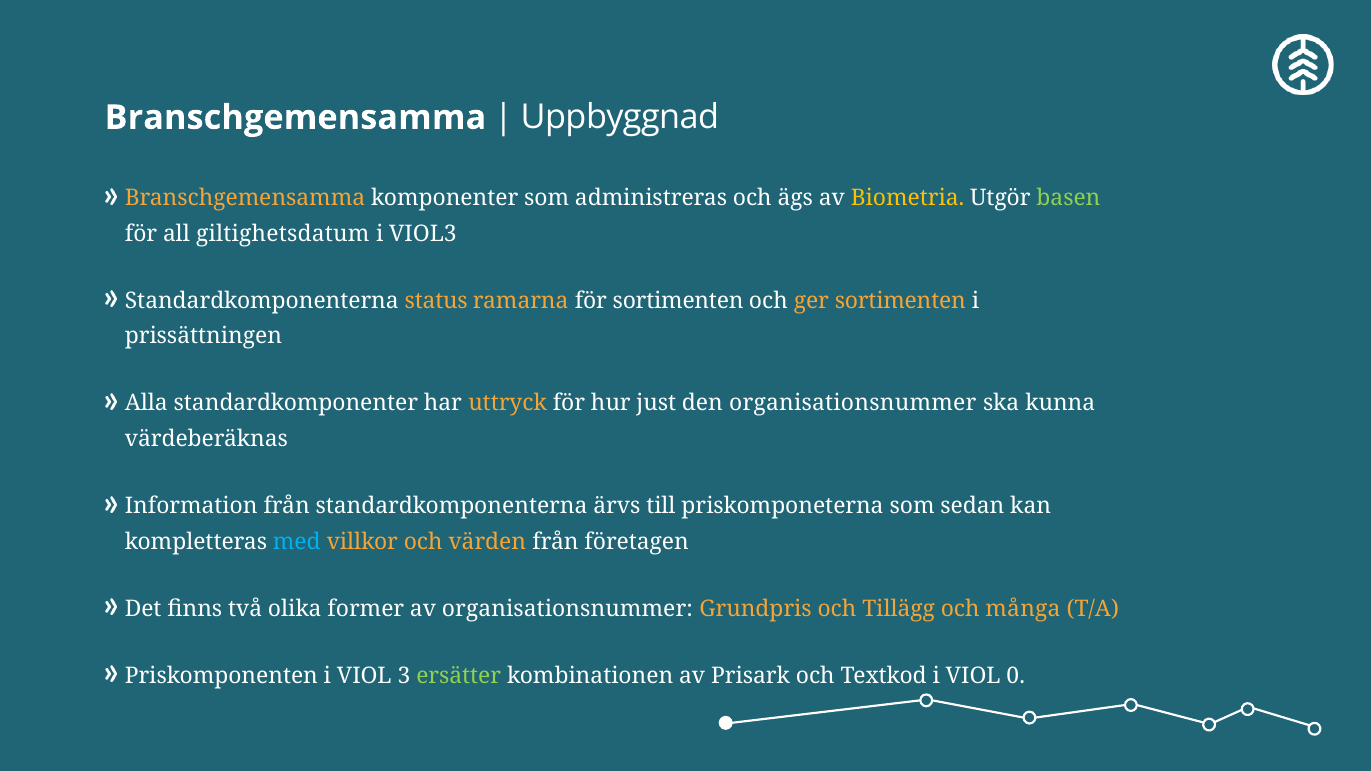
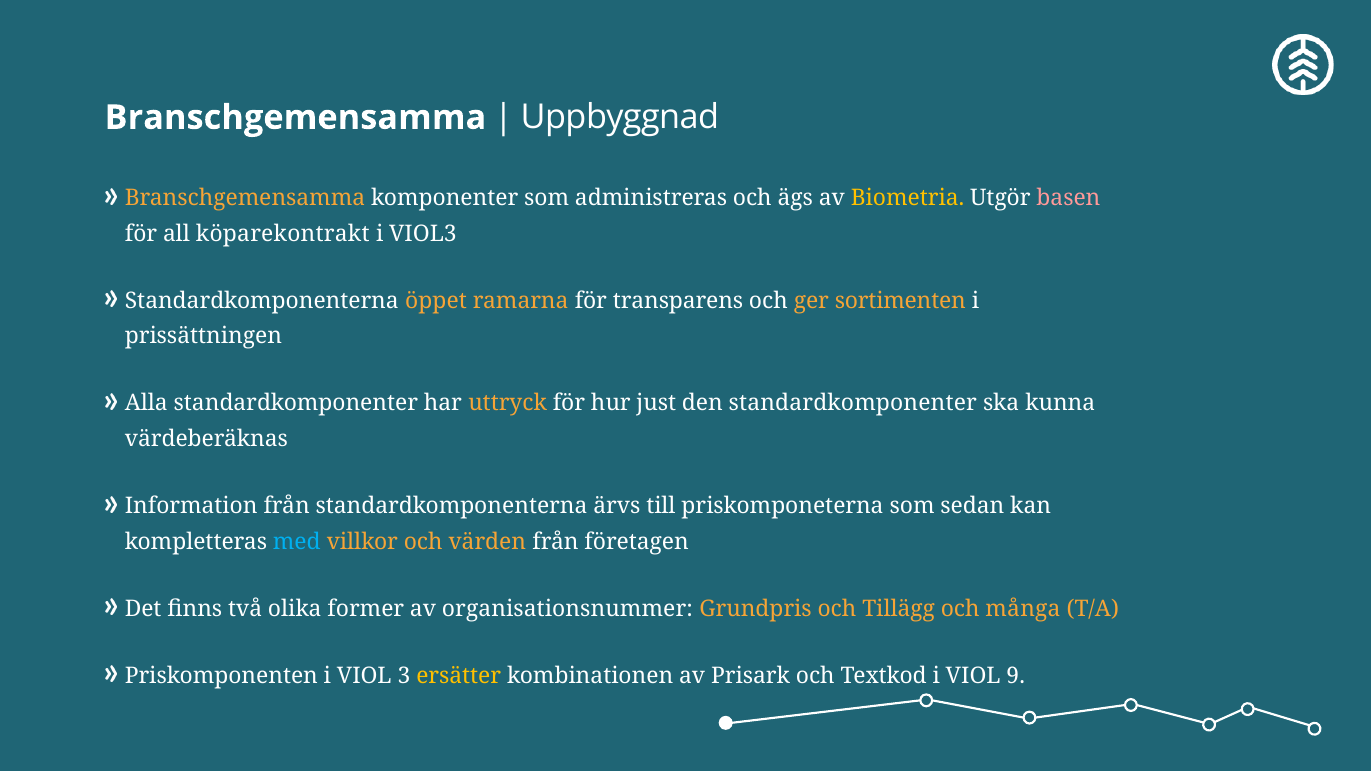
basen colour: light green -> pink (1068, 198)
giltighetsdatum: giltighetsdatum -> köparekontrakt (283, 234)
status: status -> öppet (436, 301)
för sortimenten: sortimenten -> transparens (678, 301)
den organisationsnummer: organisationsnummer -> standardkomponenter (853, 403)
ersätter colour: light green -> yellow (459, 676)
0: 0 -> 9 (1016, 676)
